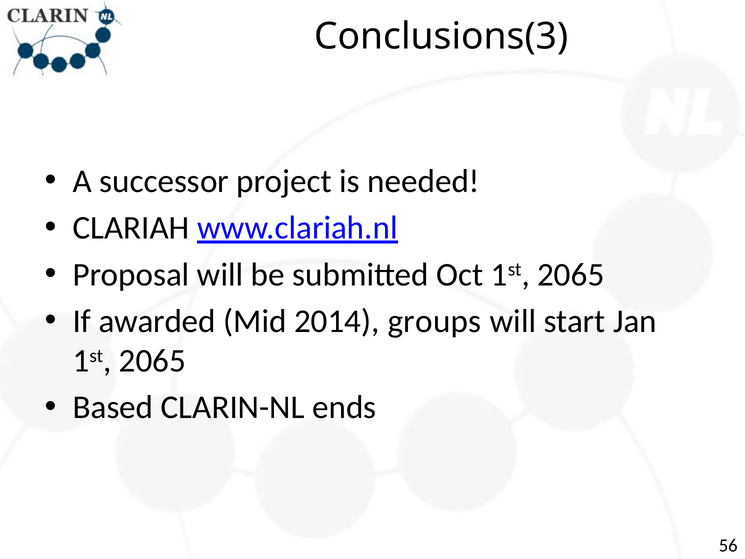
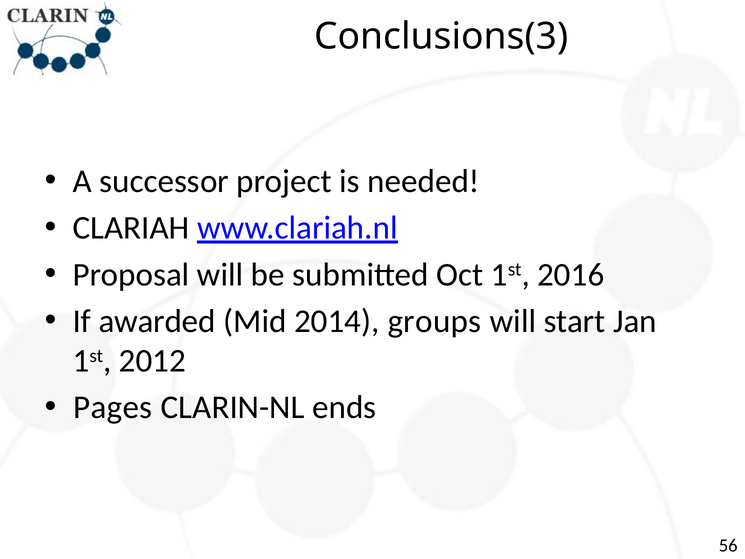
Oct 1st 2065: 2065 -> 2016 (571, 275)
2065: 2065 -> 2012 (152, 361)
Based: Based -> Pages (113, 407)
